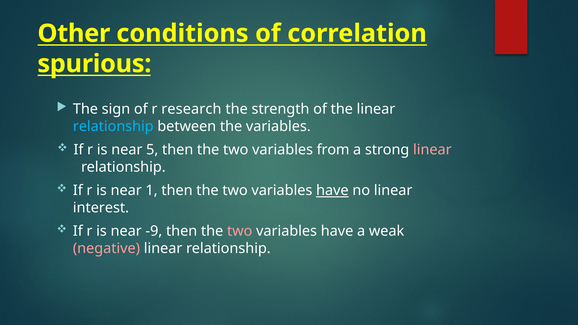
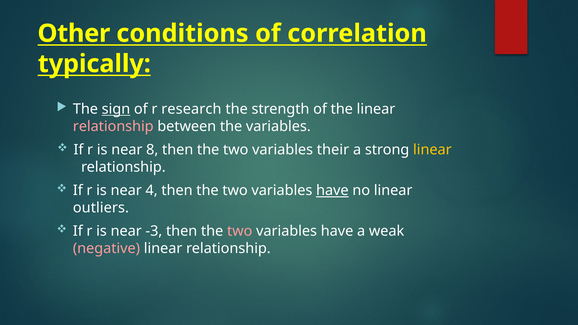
spurious: spurious -> typically (94, 64)
sign underline: none -> present (116, 109)
relationship colour: light blue -> pink (113, 127)
5: 5 -> 8 (152, 150)
from: from -> their (333, 150)
linear colour: pink -> yellow (432, 150)
1: 1 -> 4 (152, 191)
interest: interest -> outliers (101, 208)
-9: -9 -> -3 (154, 231)
